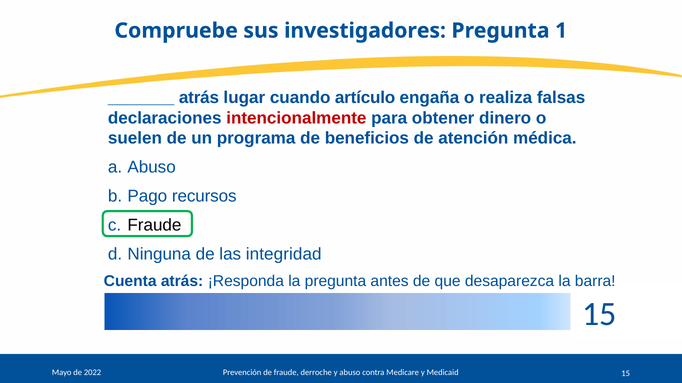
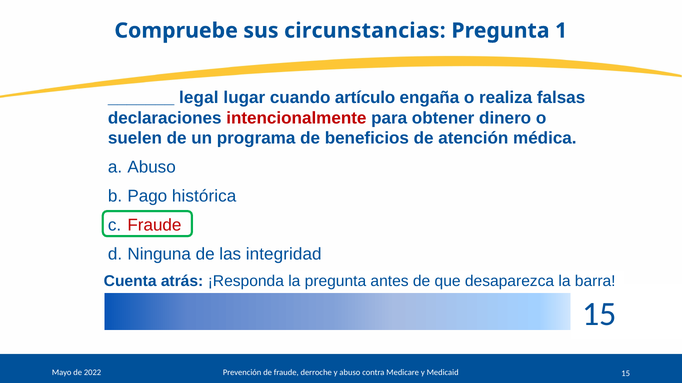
investigadores: investigadores -> circunstancias (365, 31)
atrás: atrás -> legal (199, 98)
recursos: recursos -> histórica (204, 197)
Fraude colour: black -> red (154, 225)
